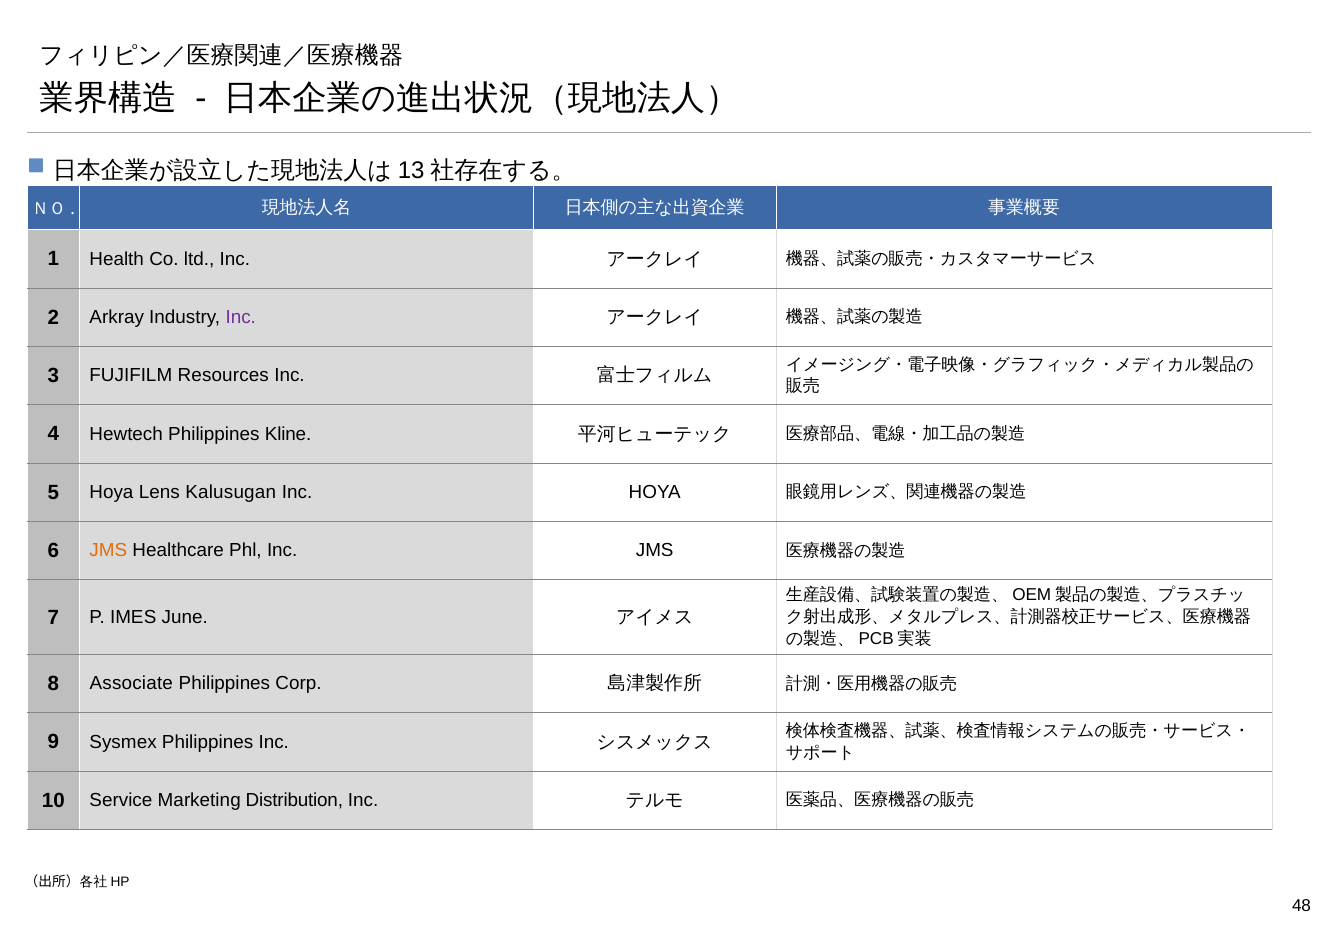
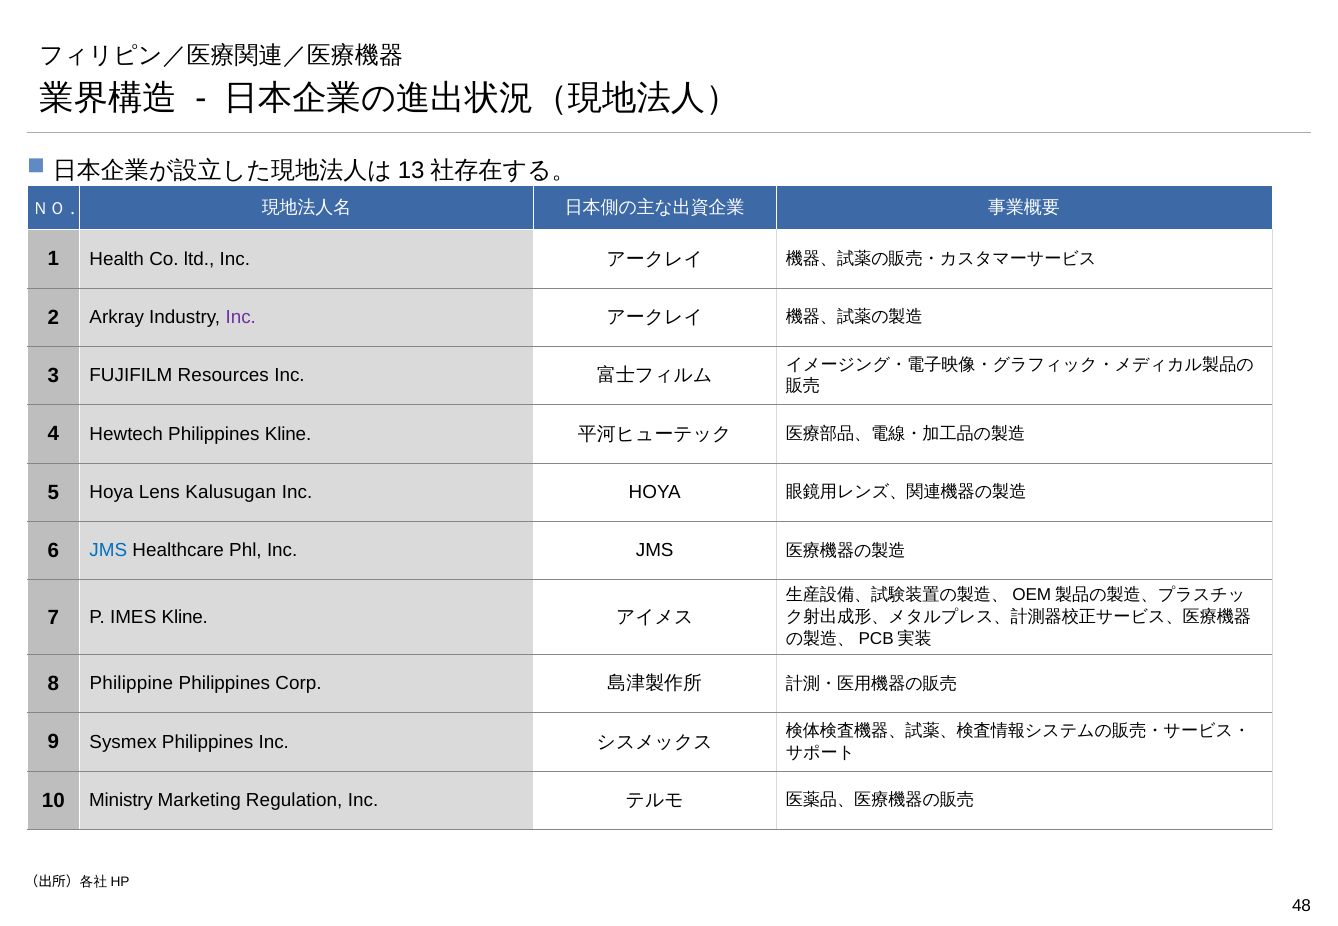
JMS colour: orange -> blue (108, 551)
IMES June: June -> Kline (185, 617)
Associate: Associate -> Philippine (131, 684)
Service: Service -> Ministry (121, 801)
Distribution: Distribution -> Regulation (294, 801)
